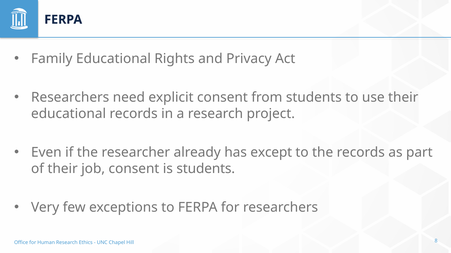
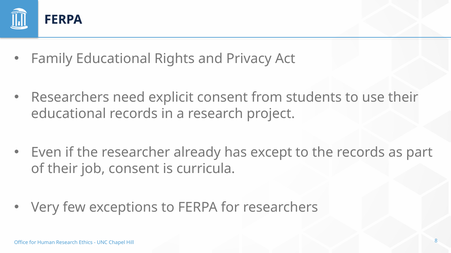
is students: students -> curricula (206, 169)
